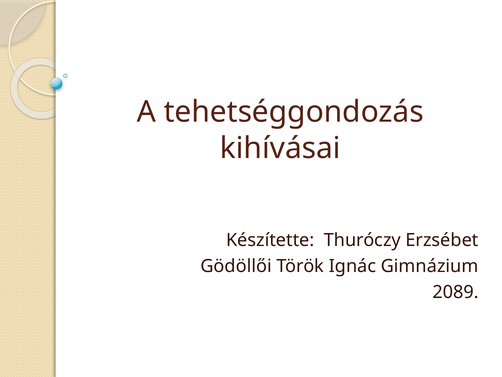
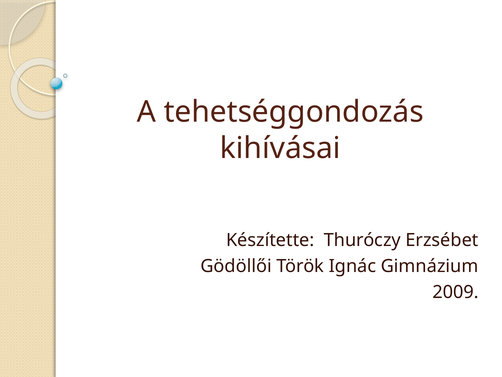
2089: 2089 -> 2009 (456, 292)
